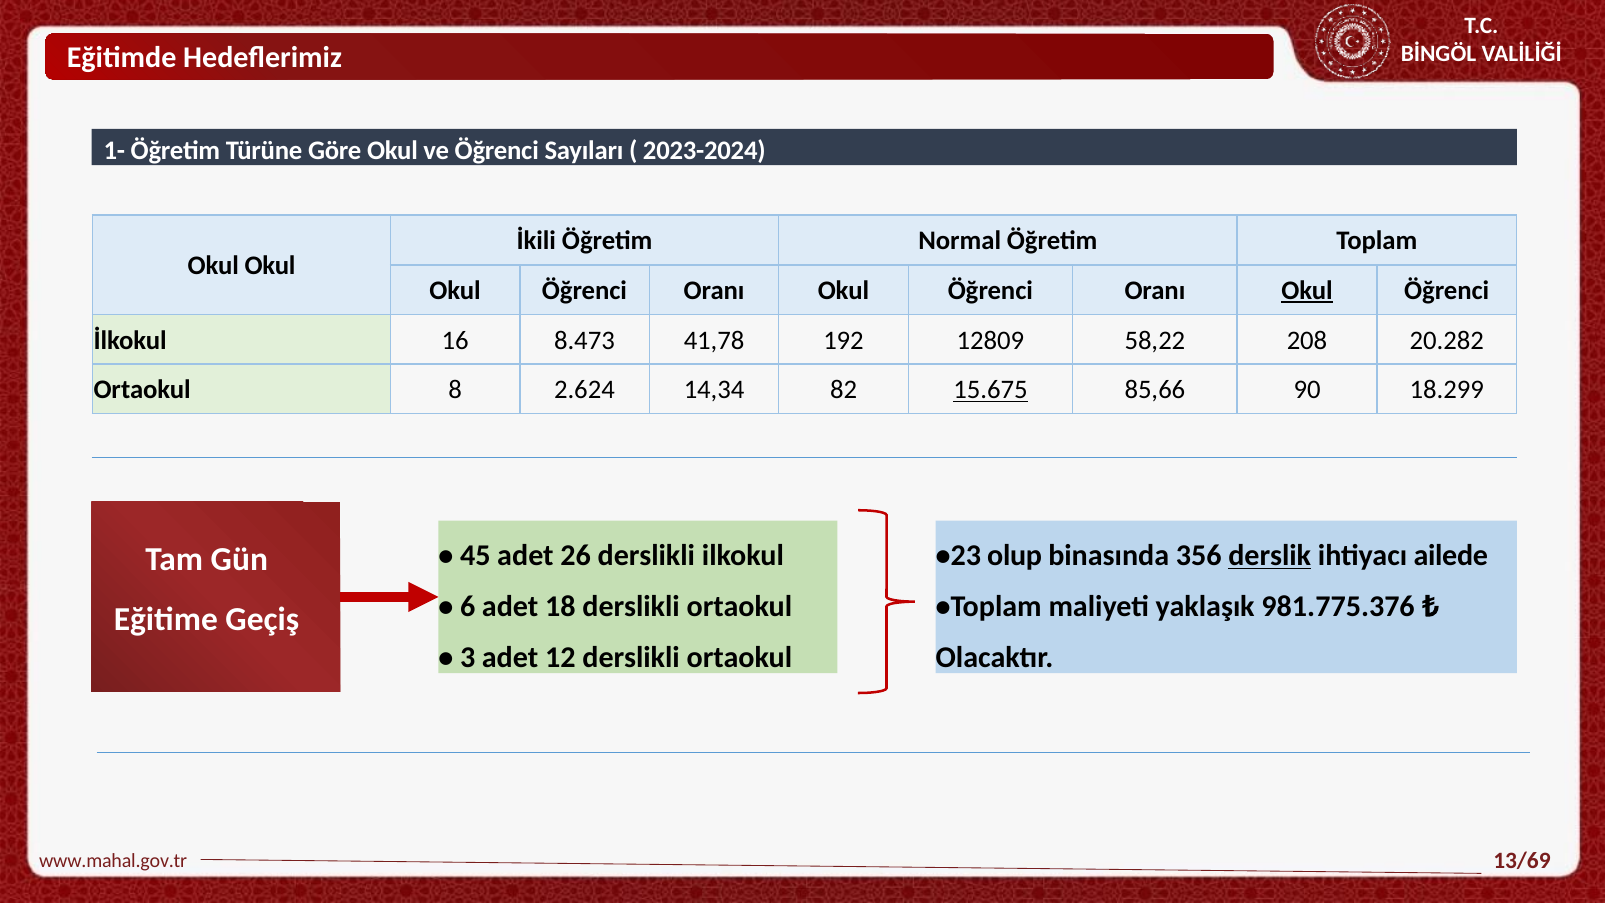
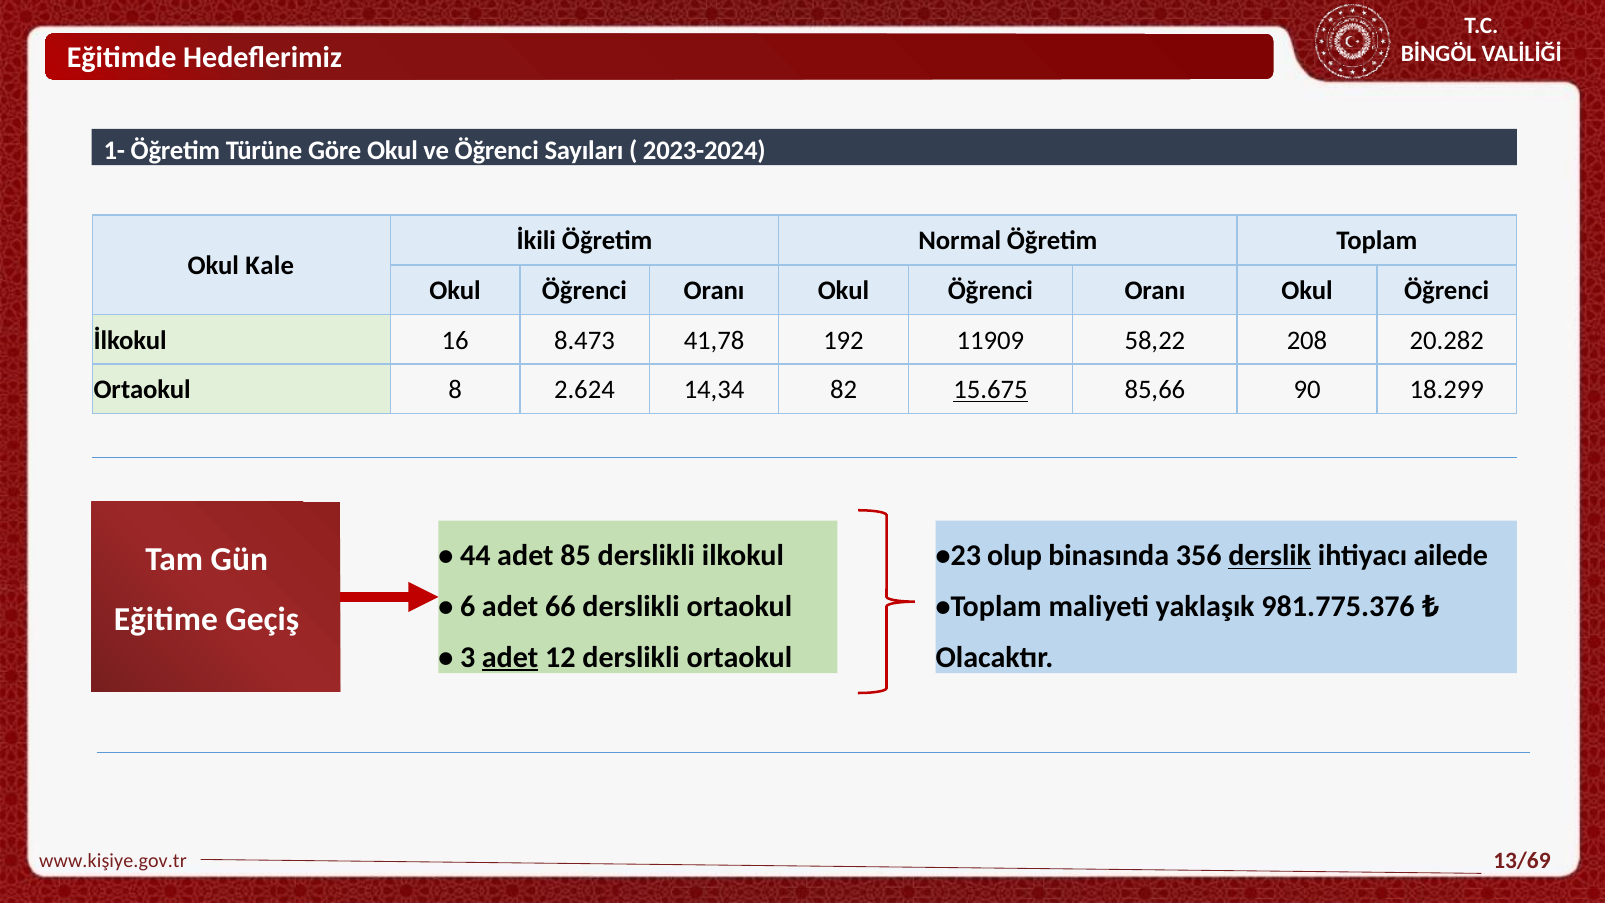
Okul Okul: Okul -> Kale (270, 266)
Okul underline: present -> none (1307, 291)
12809: 12809 -> 11909 (990, 340)
45: 45 -> 44 (475, 555)
26: 26 -> 85 (576, 555)
18: 18 -> 66 (560, 606)
adet underline: none -> present (510, 657)
www.mahal.gov.tr: www.mahal.gov.tr -> www.kişiye.gov.tr (113, 861)
